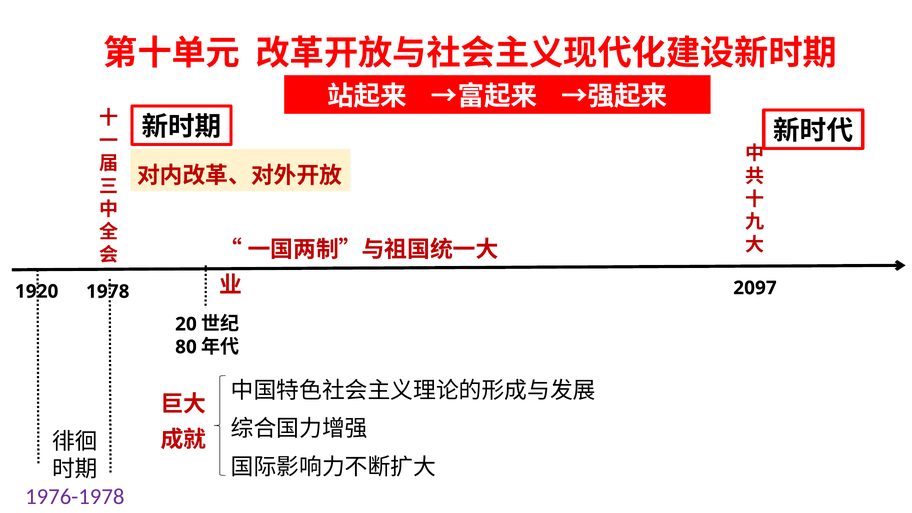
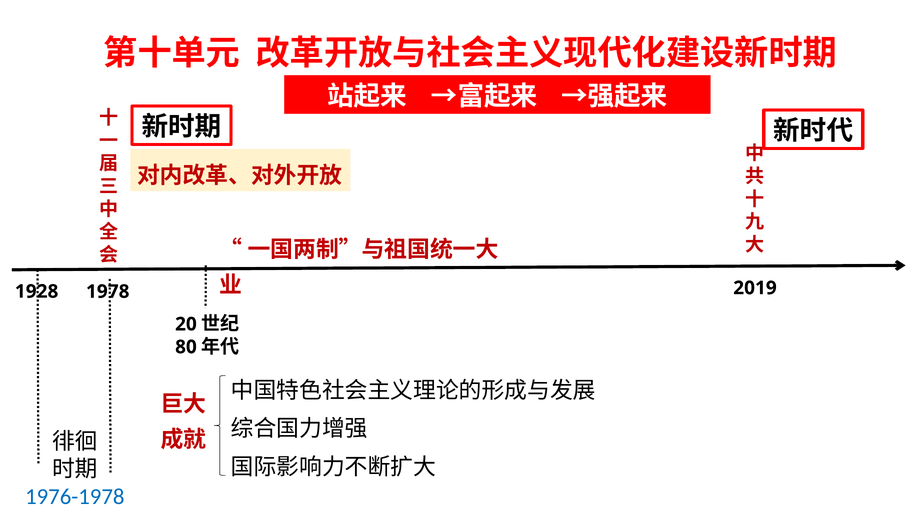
2097: 2097 -> 2019 (755, 288)
1920: 1920 -> 1928 (37, 291)
1976-1978 colour: purple -> blue (75, 497)
